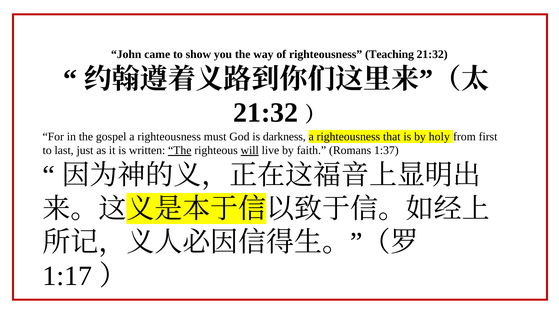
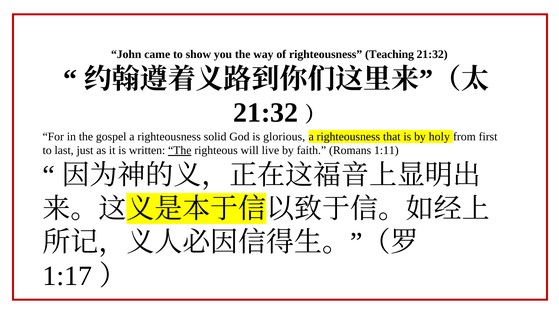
must: must -> solid (215, 137)
darkness: darkness -> glorious (284, 137)
will underline: present -> none (250, 151)
1:37: 1:37 -> 1:11 (386, 151)
